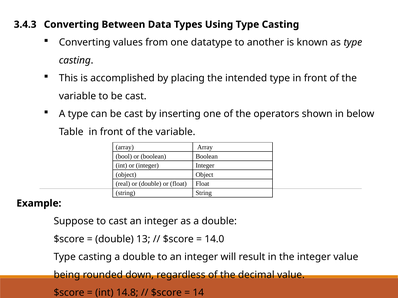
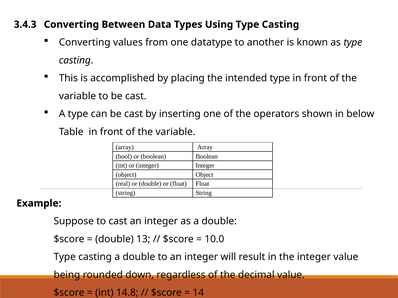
14.0: 14.0 -> 10.0 (214, 239)
